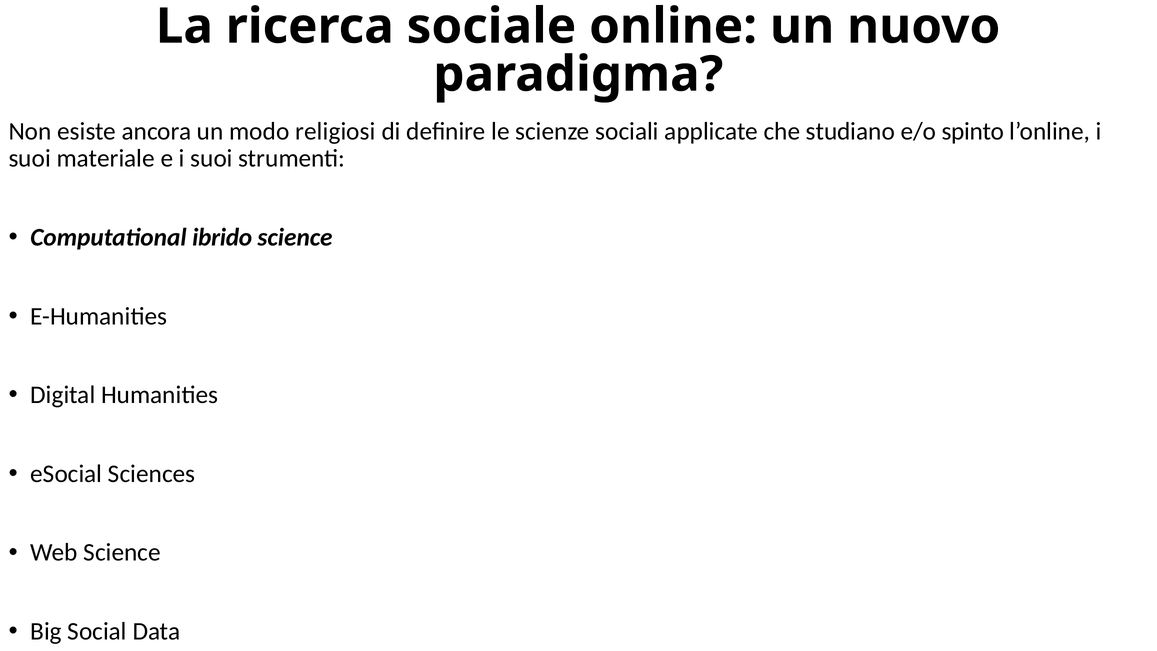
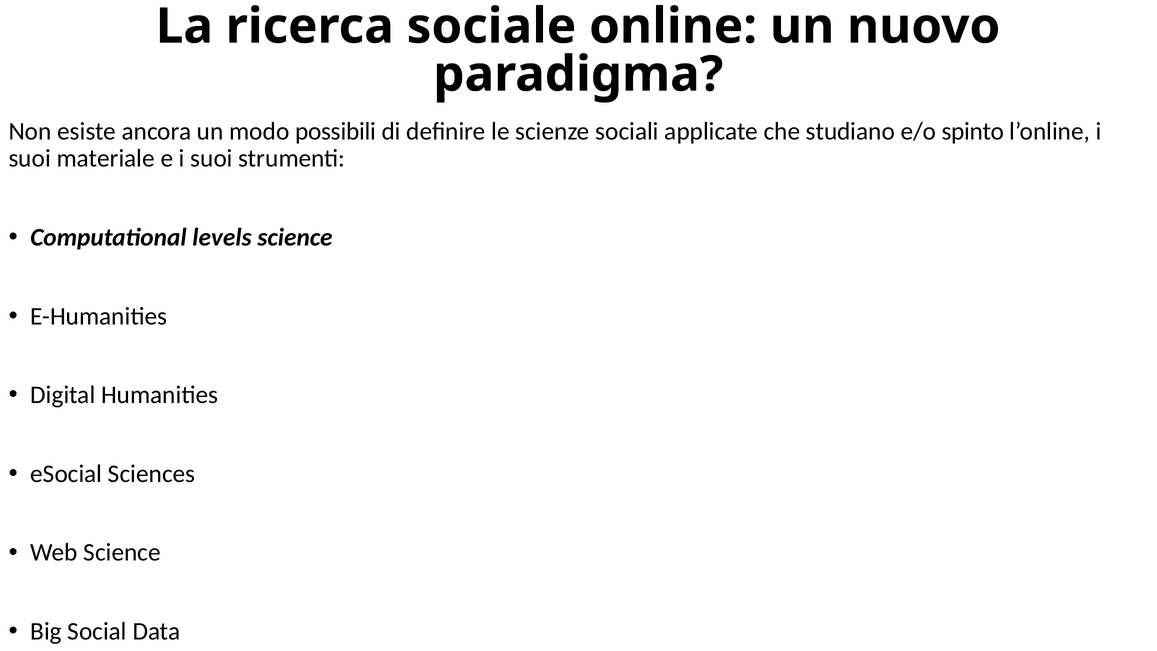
religiosi: religiosi -> possibili (336, 131)
ibrido: ibrido -> levels (222, 237)
